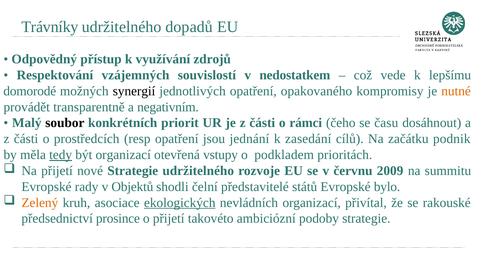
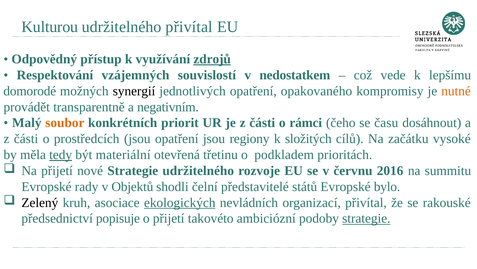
Trávníky: Trávníky -> Kulturou (50, 27)
udržitelného dopadů: dopadů -> přivítal (189, 27)
zdrojů underline: none -> present (212, 59)
soubor colour: black -> orange (65, 123)
prostředcích resp: resp -> jsou (137, 139)
jednání: jednání -> regiony (250, 139)
zasedání: zasedání -> složitých (308, 139)
podnik: podnik -> vysoké (452, 139)
být organizací: organizací -> materiální (123, 154)
vstupy: vstupy -> třetinu (220, 154)
2009: 2009 -> 2016 (390, 170)
Zelený colour: orange -> black (40, 202)
prosince: prosince -> popisuje (118, 218)
strategie underline: none -> present (366, 218)
